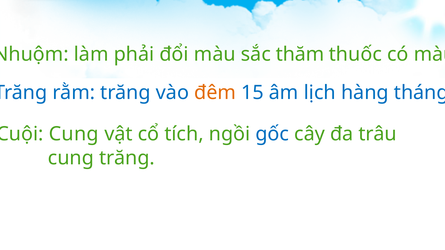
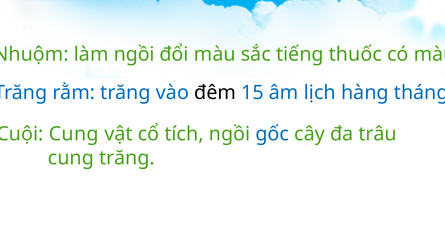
làm phải: phải -> ngồi (134, 55)
thăm: thăm -> tiếng (300, 55)
đêm colour: orange -> black (215, 93)
